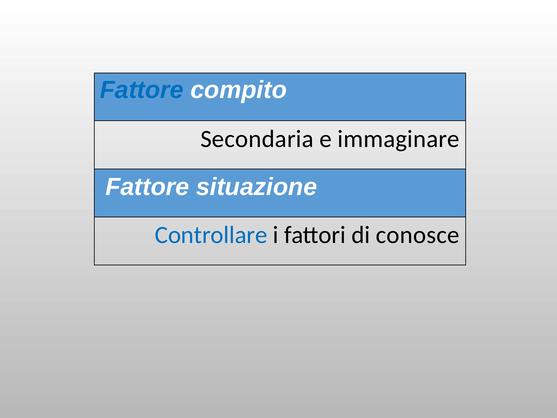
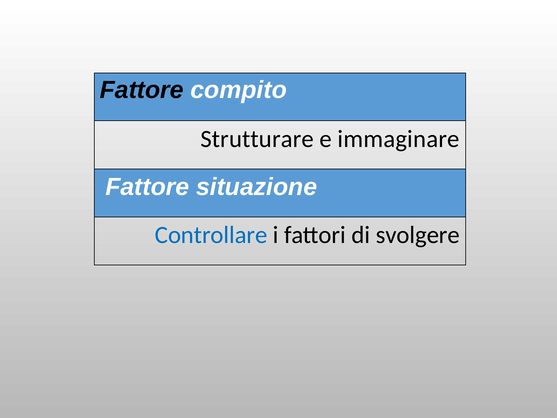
Fattore colour: blue -> black (142, 90)
Secondaria: Secondaria -> Strutturare (257, 139)
conosce: conosce -> svolgere (418, 235)
